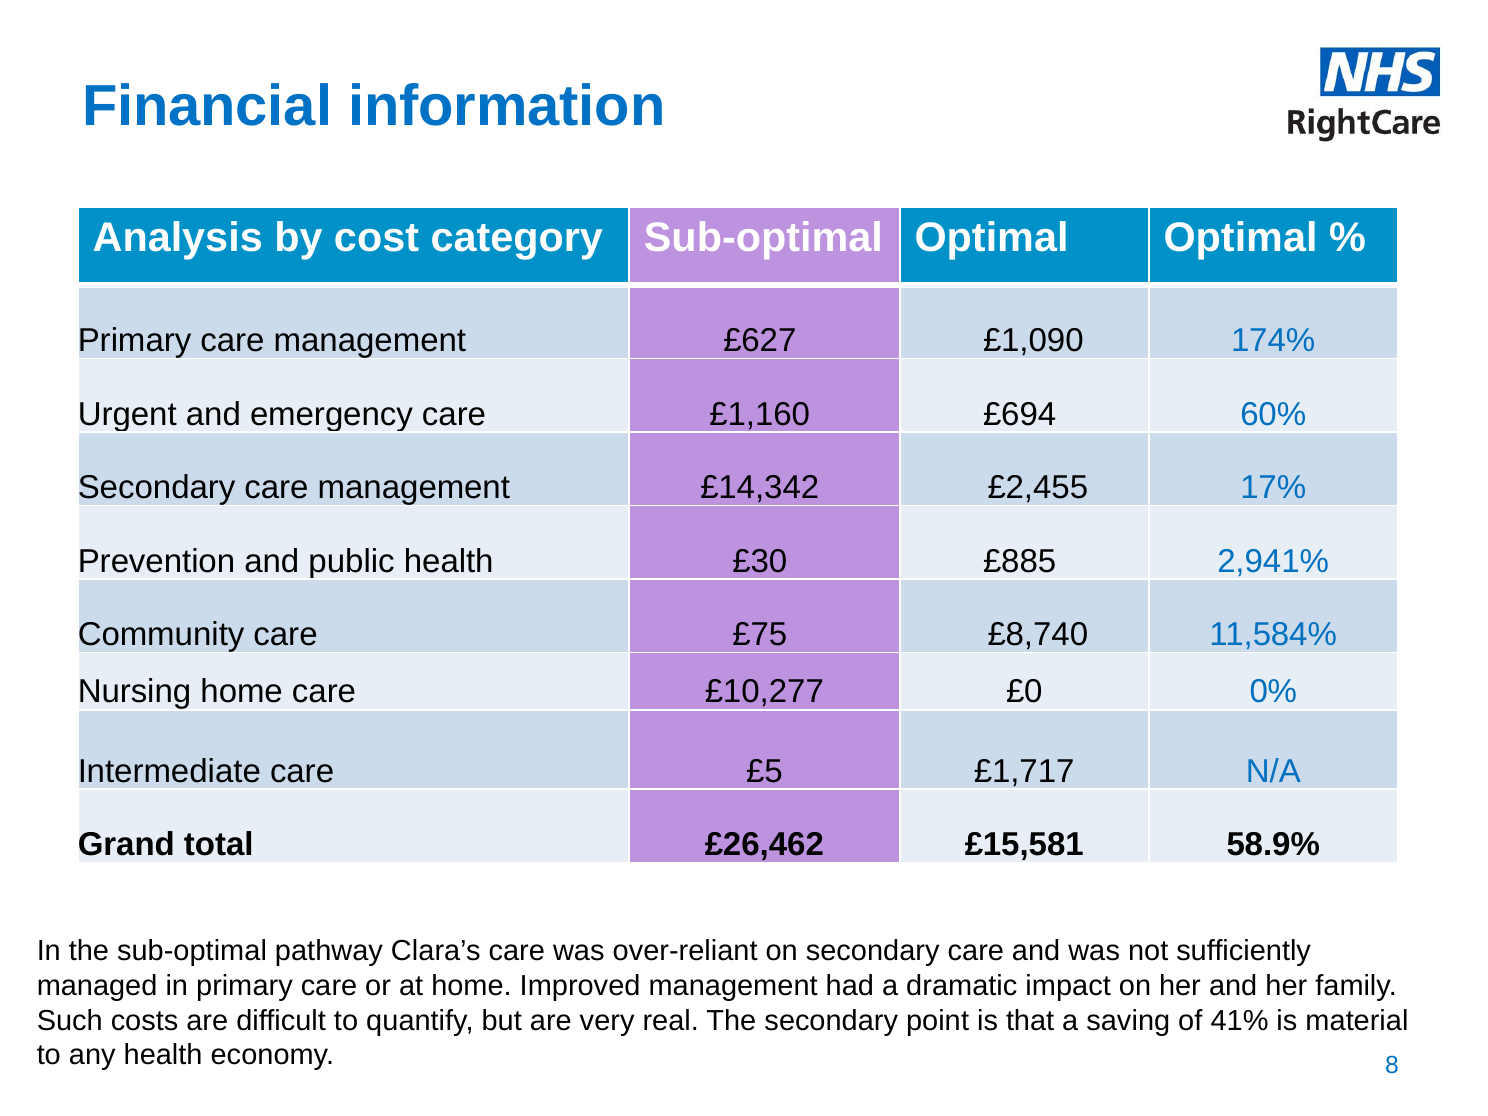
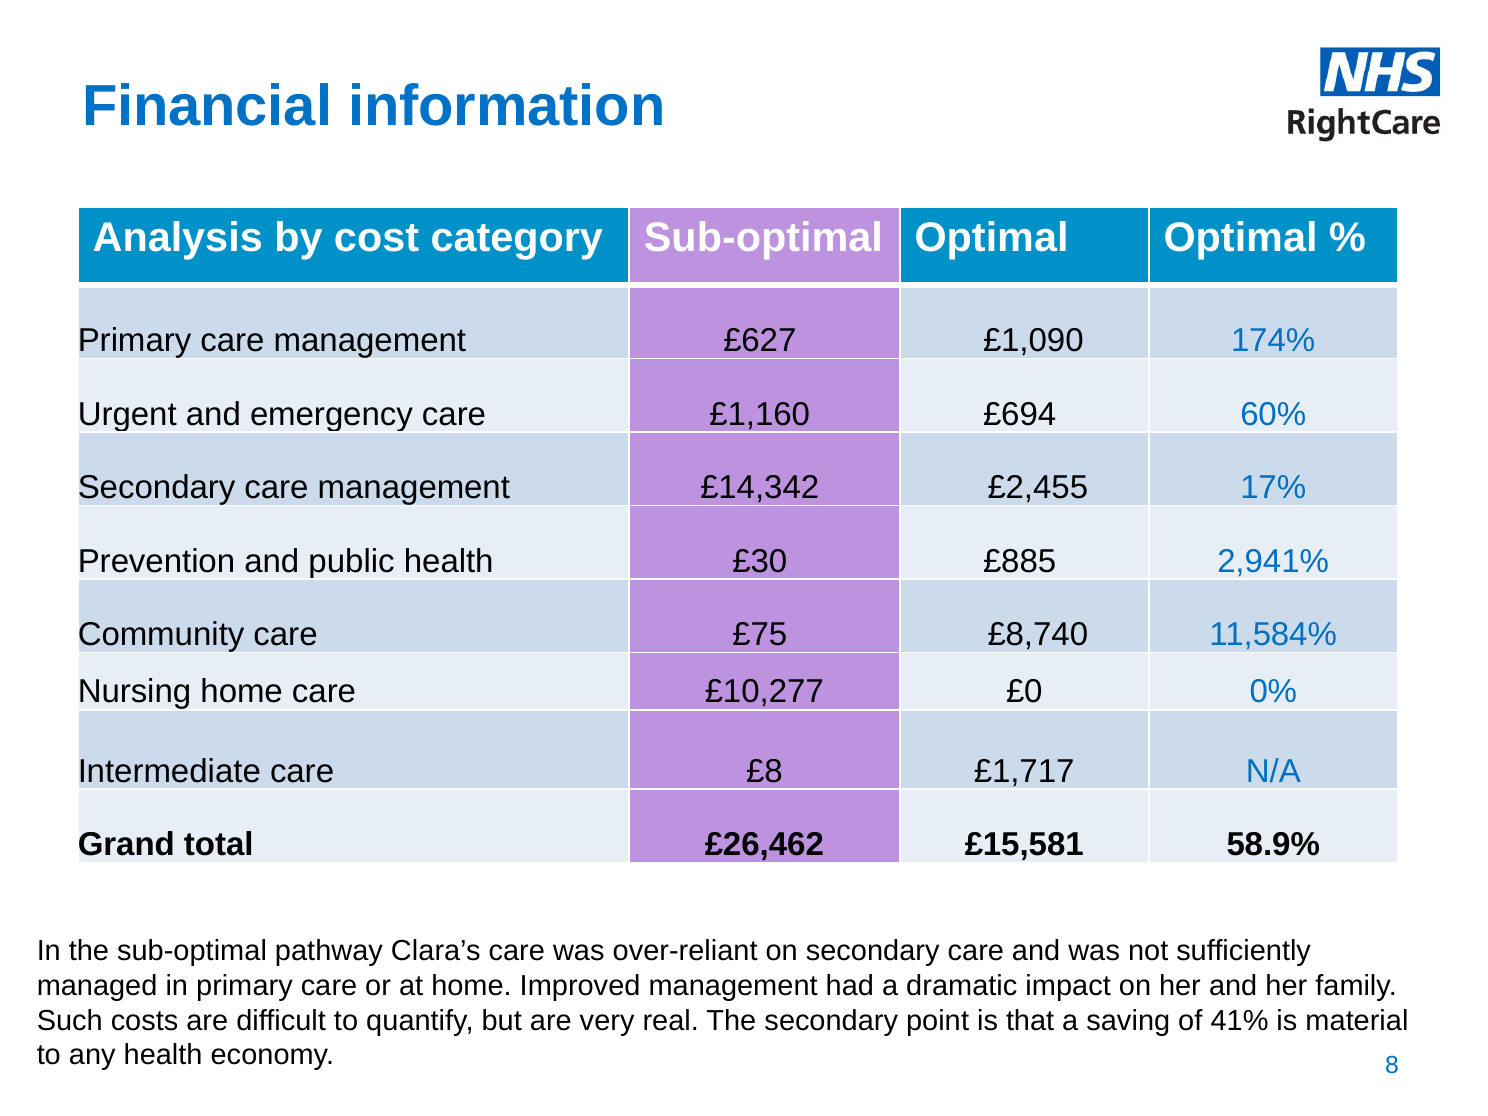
£5: £5 -> £8 (765, 771)
